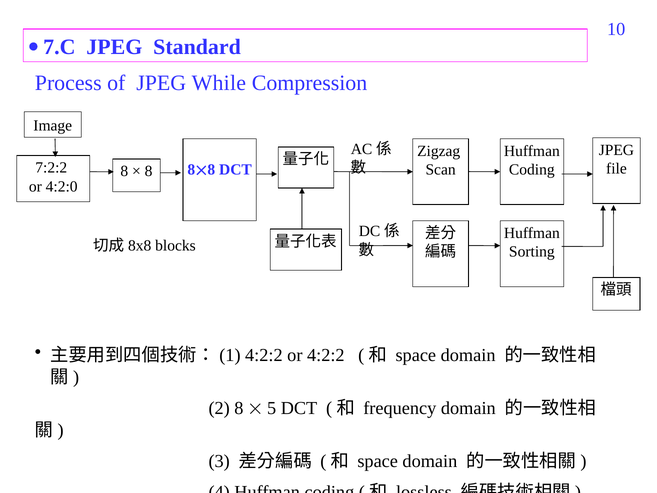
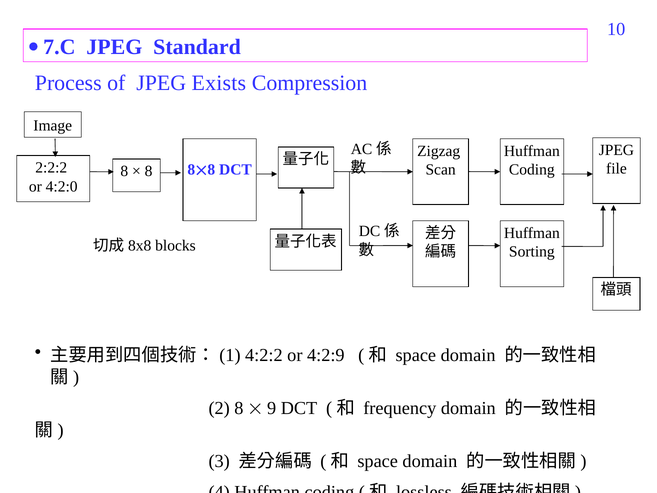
While: While -> Exists (219, 83)
7:2:2: 7:2:2 -> 2:2:2 (51, 168)
or 4:2:2: 4:2:2 -> 4:2:9 (326, 355)
5: 5 -> 9 (272, 408)
